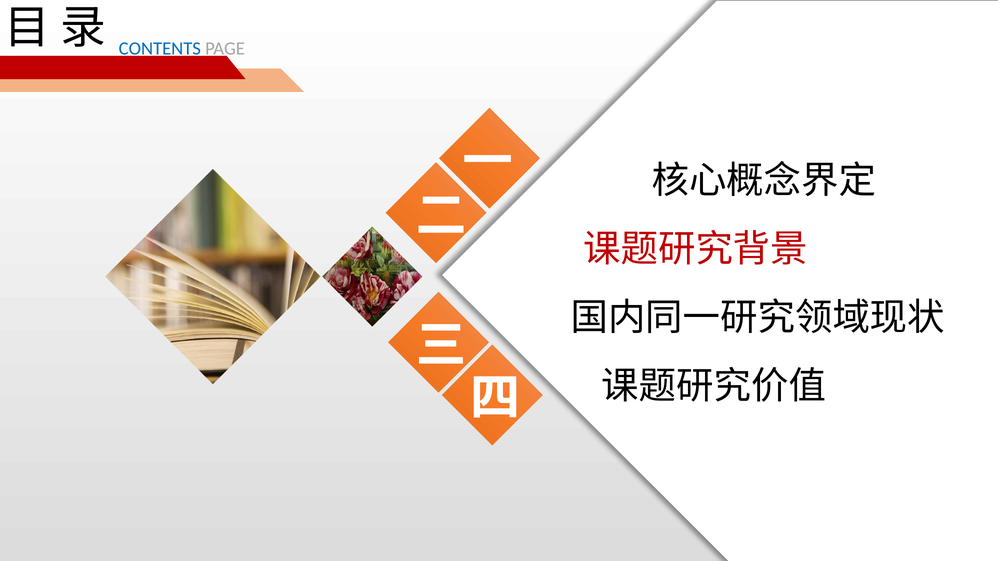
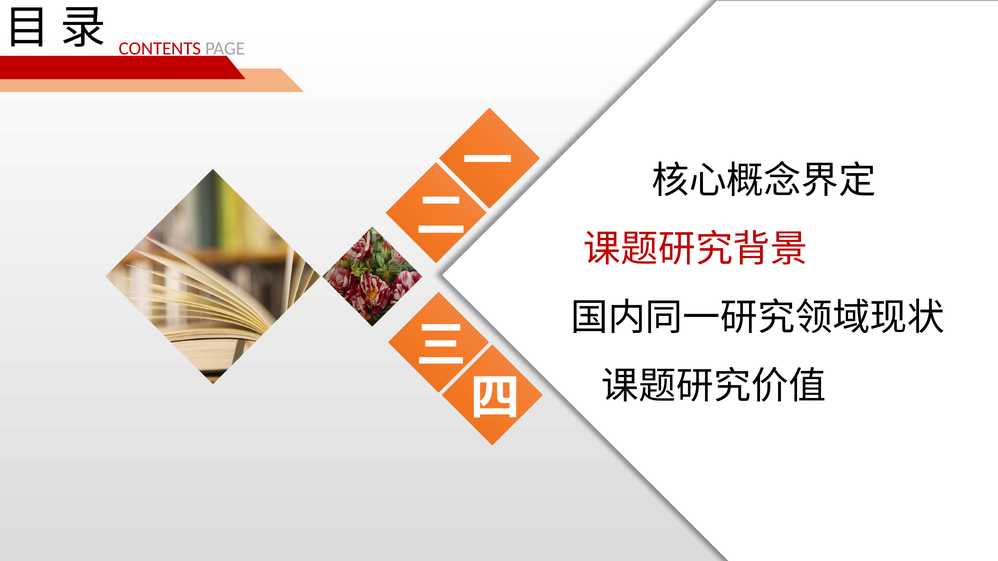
CONTENTS colour: blue -> red (160, 49)
